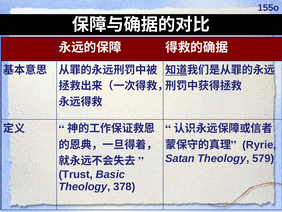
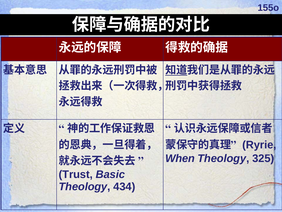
Satan: Satan -> When (180, 158)
579: 579 -> 325 (263, 158)
378: 378 -> 434 (124, 186)
